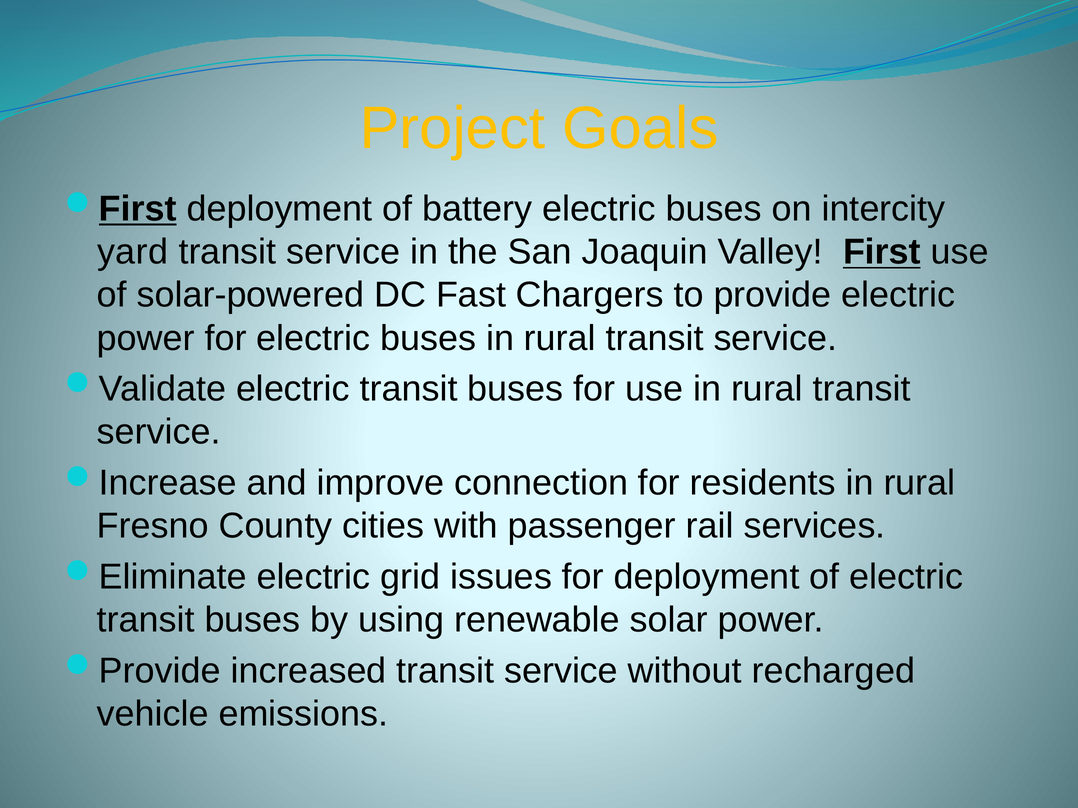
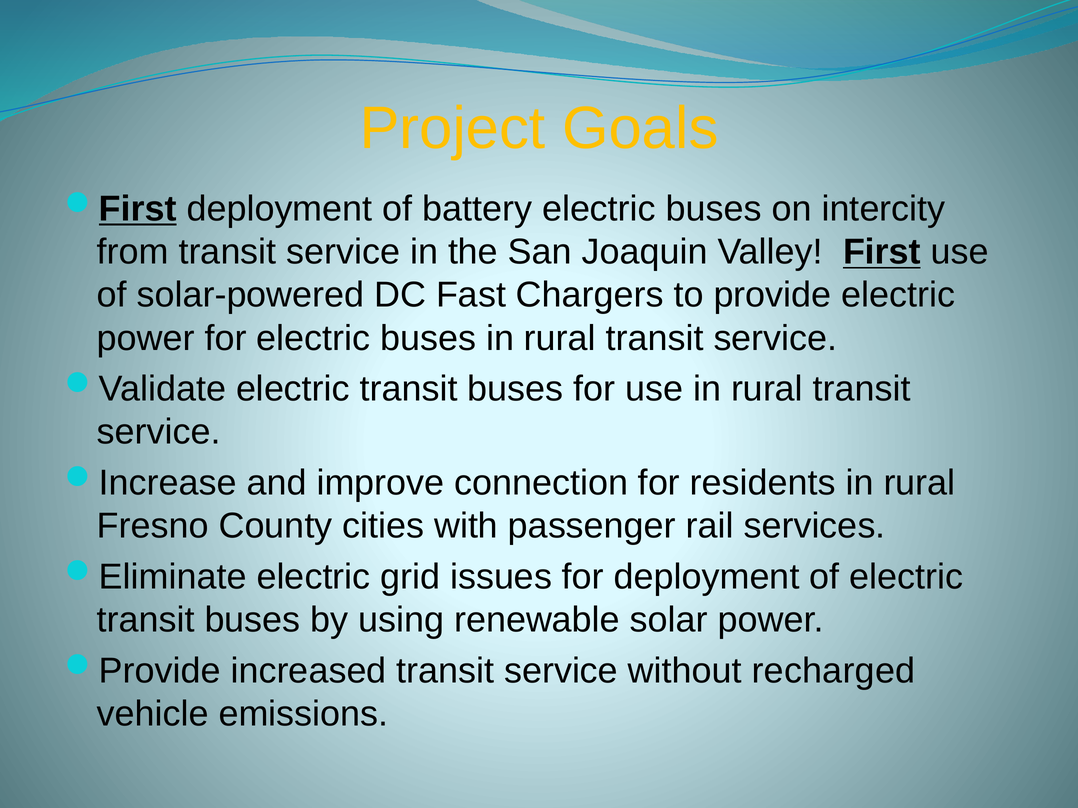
yard: yard -> from (133, 252)
